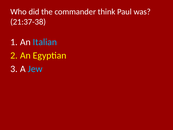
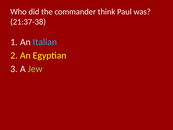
Jew colour: light blue -> light green (35, 69)
